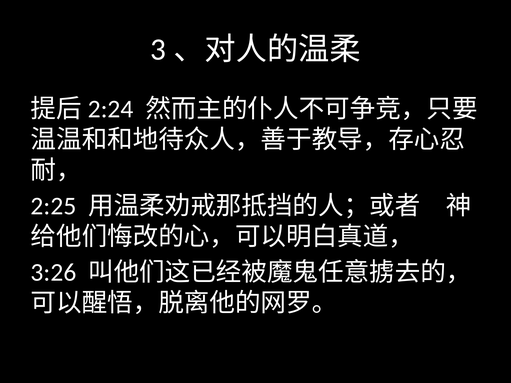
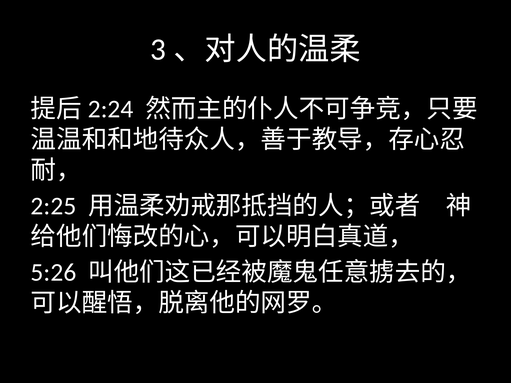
3:26: 3:26 -> 5:26 (53, 273)
